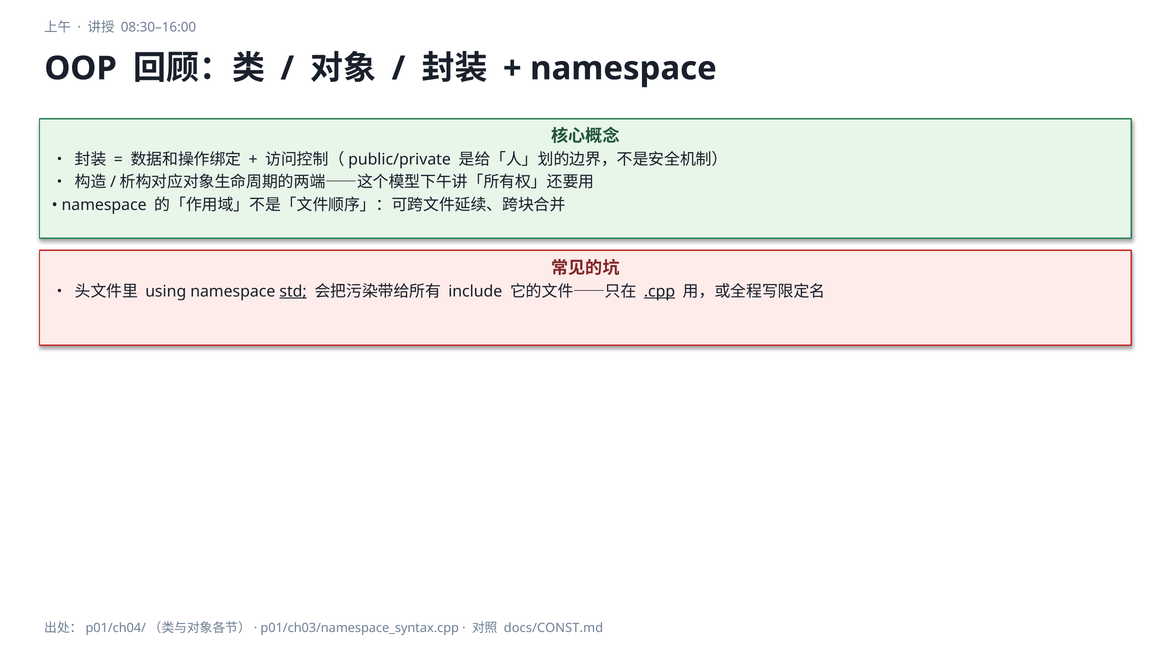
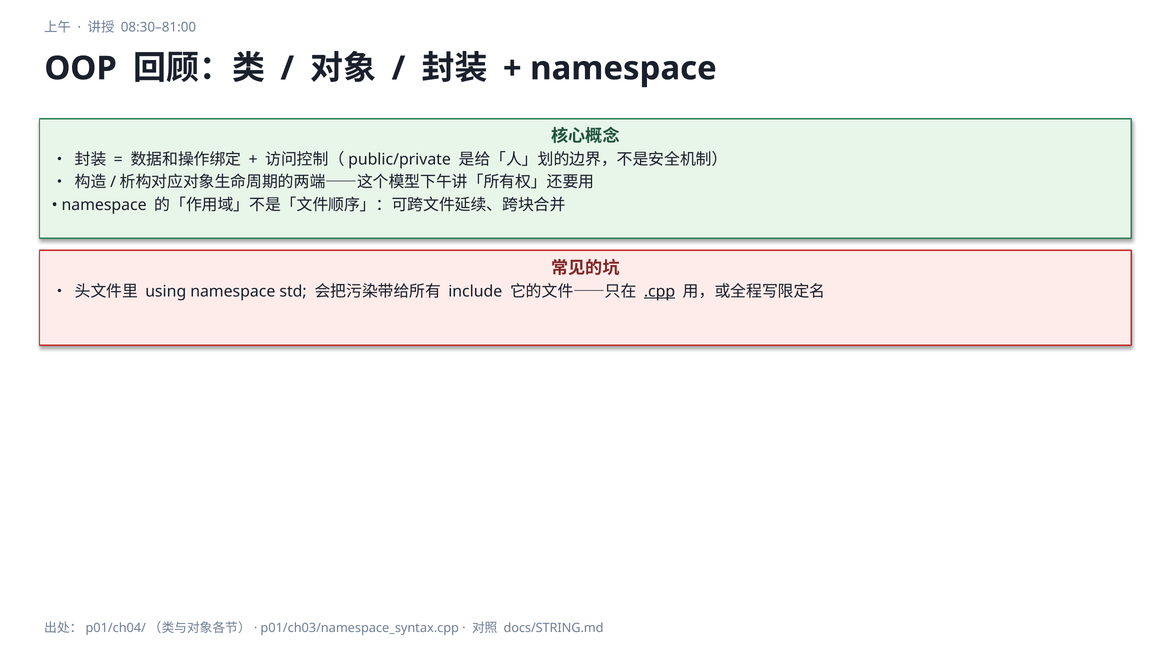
08:30–16:00: 08:30–16:00 -> 08:30–81:00 (158, 27)
std underline: present -> none (293, 291)
docs/CONST.md: docs/CONST.md -> docs/STRING.md (554, 628)
